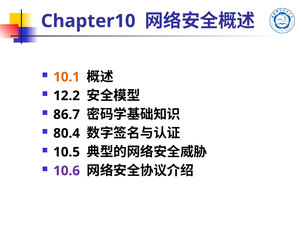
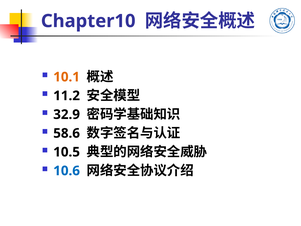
12.2: 12.2 -> 11.2 (67, 96)
86.7: 86.7 -> 32.9 (67, 114)
80.4: 80.4 -> 58.6 (67, 133)
10.6 colour: purple -> blue (67, 171)
